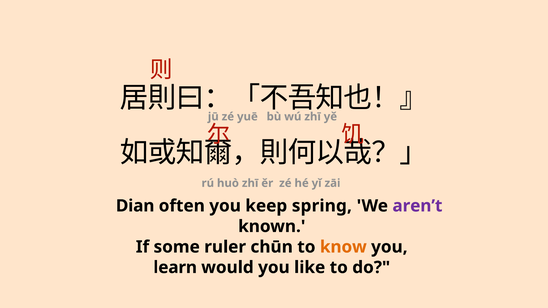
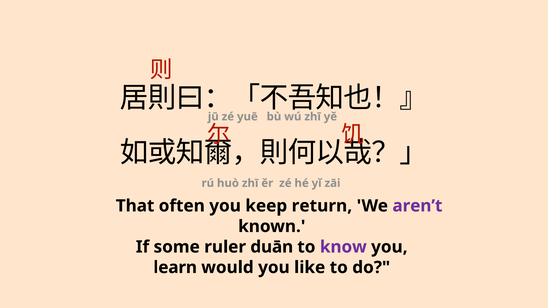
Dian: Dian -> That (135, 206)
spring: spring -> return (322, 206)
chūn: chūn -> duān (272, 247)
know colour: orange -> purple (343, 247)
